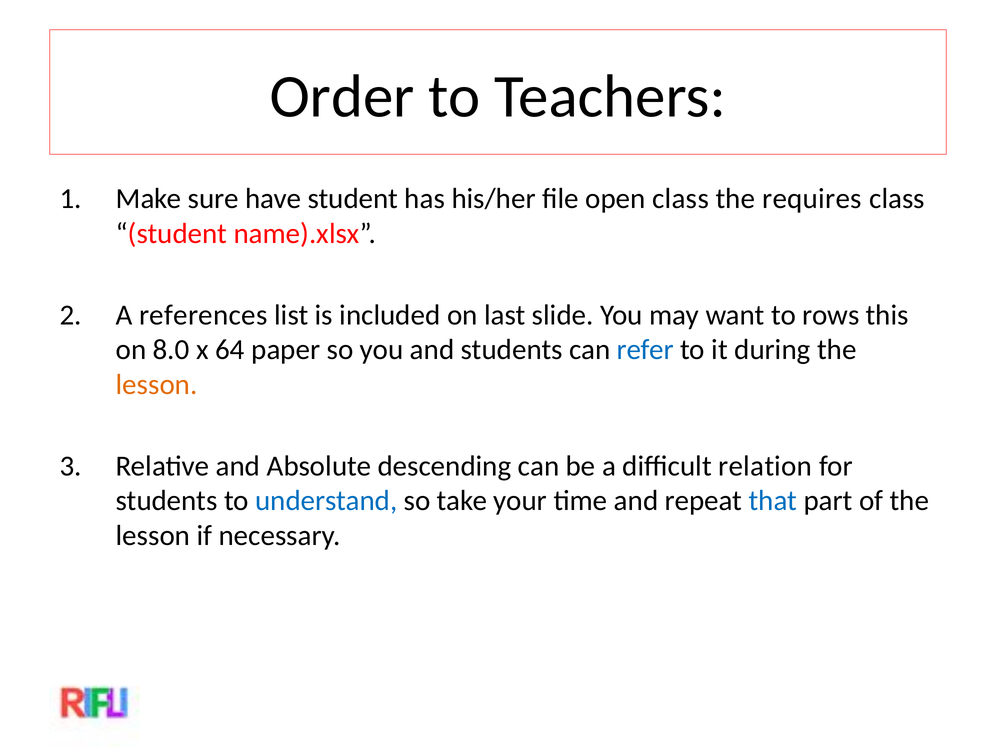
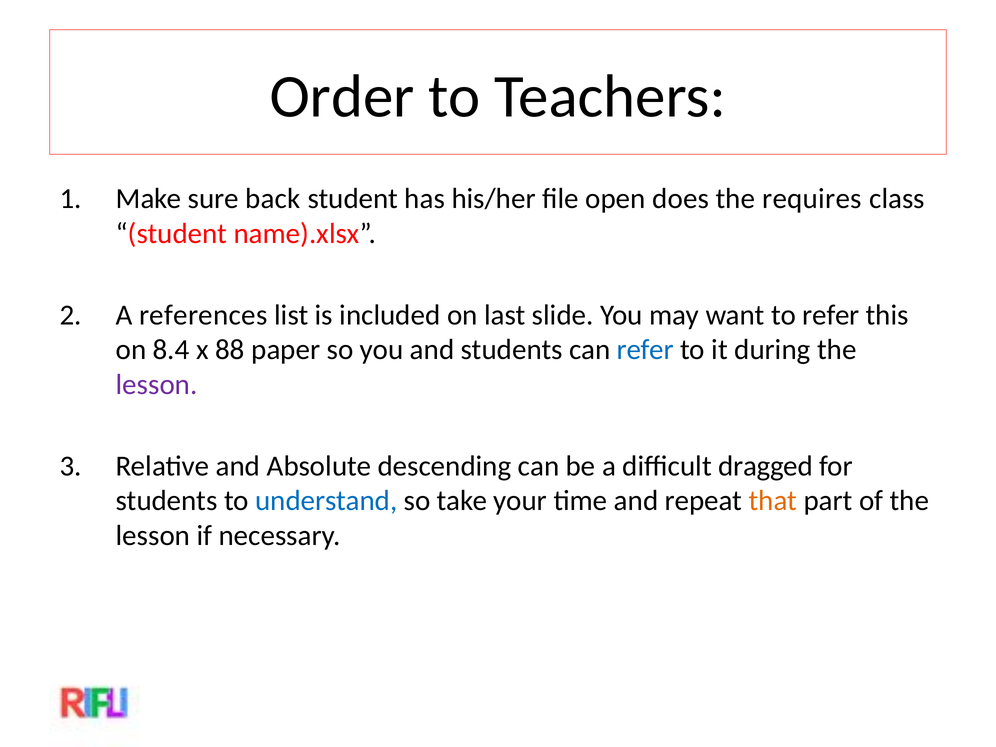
have: have -> back (273, 199)
open class: class -> does (681, 199)
to rows: rows -> refer (831, 315)
8.0: 8.0 -> 8.4 (171, 350)
64: 64 -> 88 (230, 350)
lesson colour: orange -> purple (157, 385)
relation: relation -> dragged (766, 466)
that colour: blue -> orange (773, 501)
